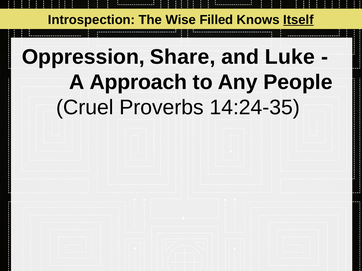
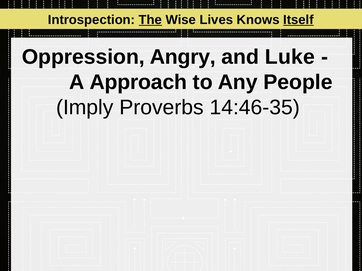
The underline: none -> present (150, 20)
Filled: Filled -> Lives (216, 20)
Share: Share -> Angry (183, 57)
Cruel: Cruel -> Imply (85, 108)
14:24-35: 14:24-35 -> 14:46-35 (255, 108)
